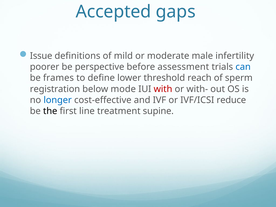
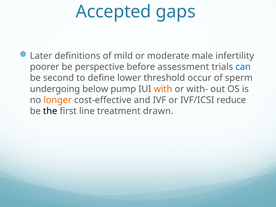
Issue: Issue -> Later (41, 56)
frames: frames -> second (59, 78)
reach: reach -> occur (199, 78)
registration: registration -> undergoing (55, 89)
mode: mode -> pump (123, 89)
with colour: red -> orange (163, 89)
longer colour: blue -> orange (58, 100)
supine: supine -> drawn (158, 111)
